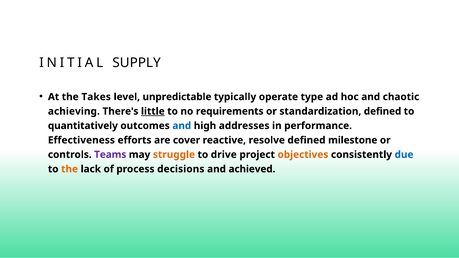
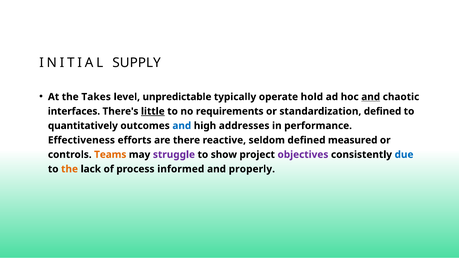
type: type -> hold (312, 97)
and underline: none -> present (371, 97)
achieving: achieving -> interfaces (74, 111)
cover: cover -> there (187, 140)
resolve: resolve -> seldom (267, 140)
milestone: milestone -> measured (353, 140)
Teams colour: purple -> orange (110, 155)
struggle colour: orange -> purple (174, 155)
drive: drive -> show (224, 155)
objectives colour: orange -> purple (303, 155)
decisions: decisions -> informed (181, 169)
achieved: achieved -> properly (252, 169)
